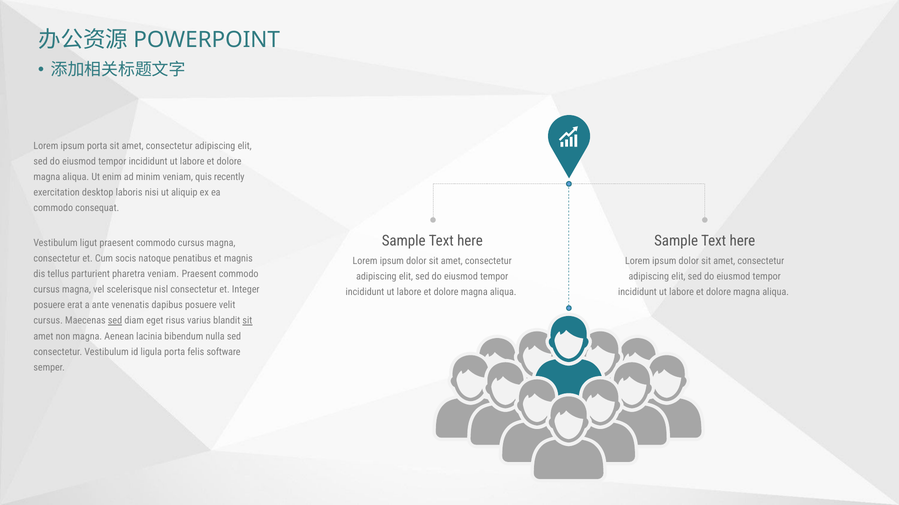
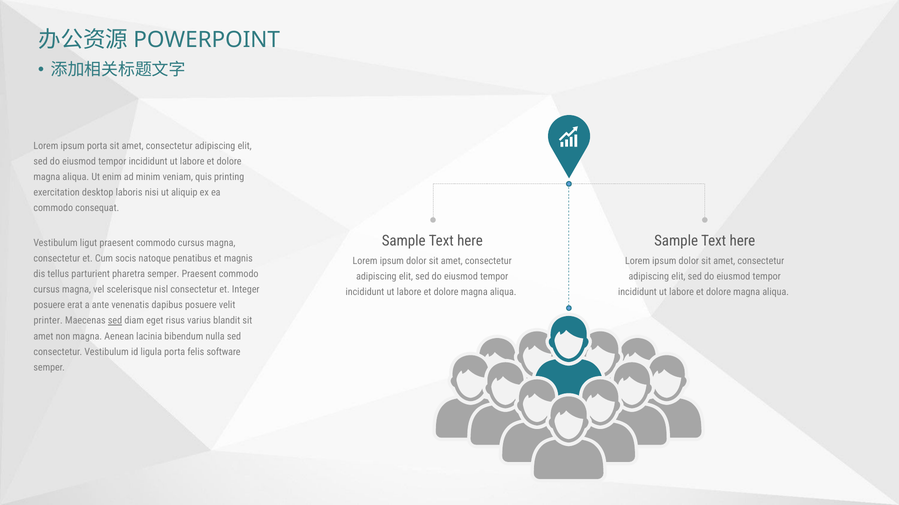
recently: recently -> printing (229, 177)
pharetra veniam: veniam -> semper (163, 274)
cursus: cursus -> printer (48, 321)
sit underline: present -> none (247, 321)
